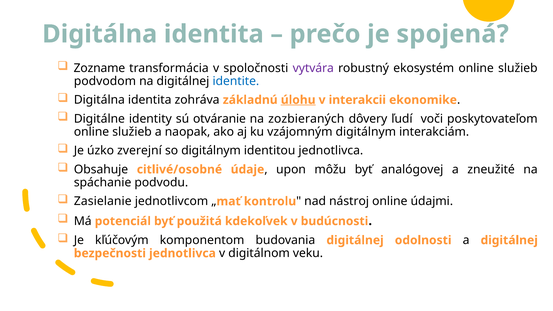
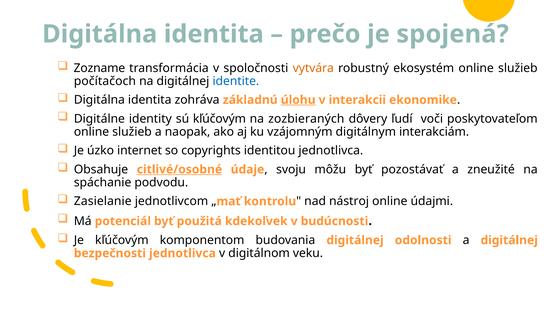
vytvára colour: purple -> orange (313, 68)
podvodom: podvodom -> počítačoch (105, 81)
sú otváranie: otváranie -> kľúčovým (219, 119)
zverejní: zverejní -> internet (140, 151)
so digitálnym: digitálnym -> copyrights (211, 151)
citlivé/osobné underline: none -> present (179, 169)
upon: upon -> svoju (291, 169)
analógovej: analógovej -> pozostávať (412, 169)
